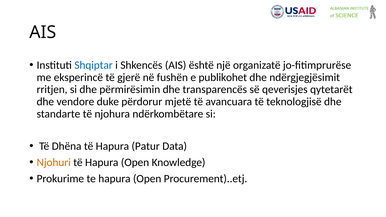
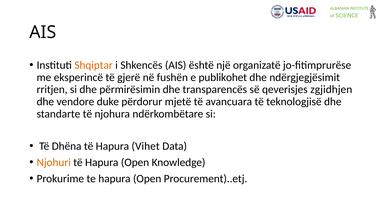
Shqiptar colour: blue -> orange (94, 65)
qytetarët: qytetarët -> zgjidhjen (331, 90)
Patur: Patur -> Vihet (146, 146)
